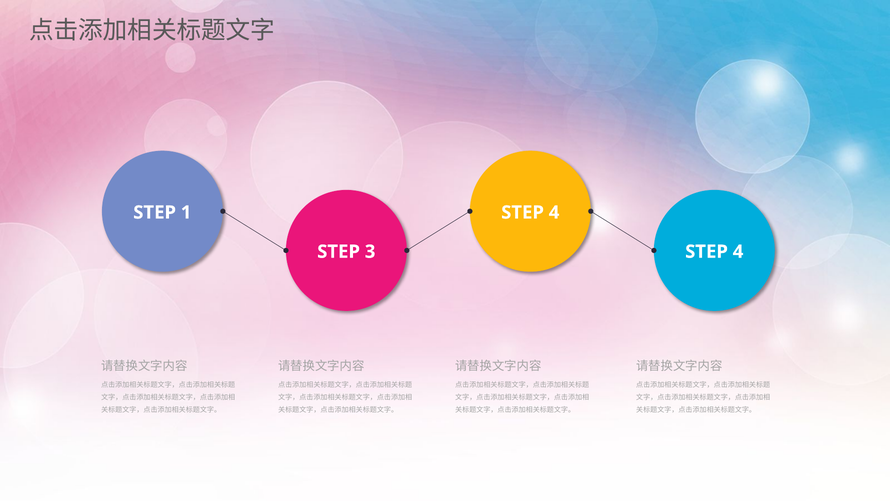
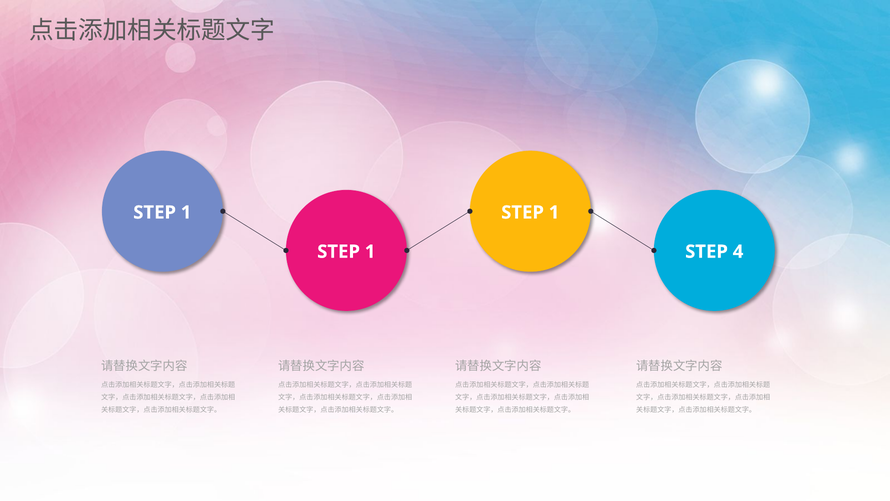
4: 4 -> 1 (554, 212)
3: 3 -> 1 (370, 251)
